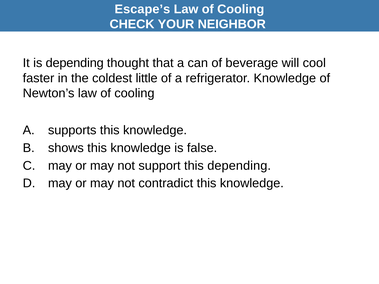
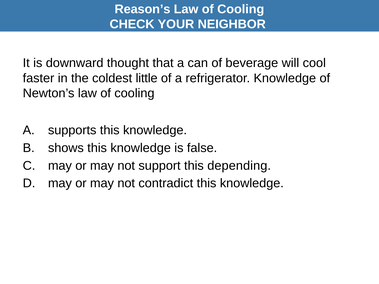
Escape’s: Escape’s -> Reason’s (142, 9)
is depending: depending -> downward (75, 63)
